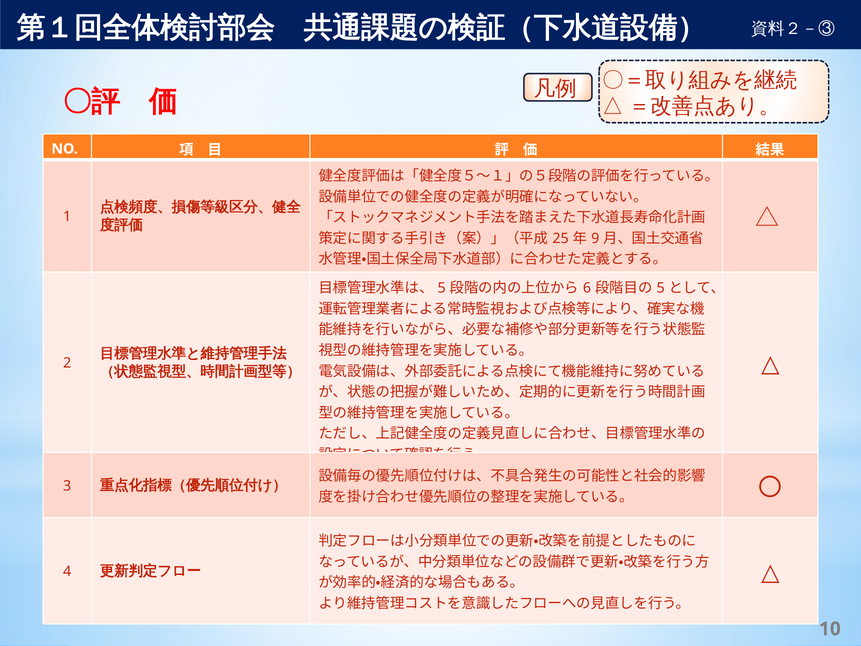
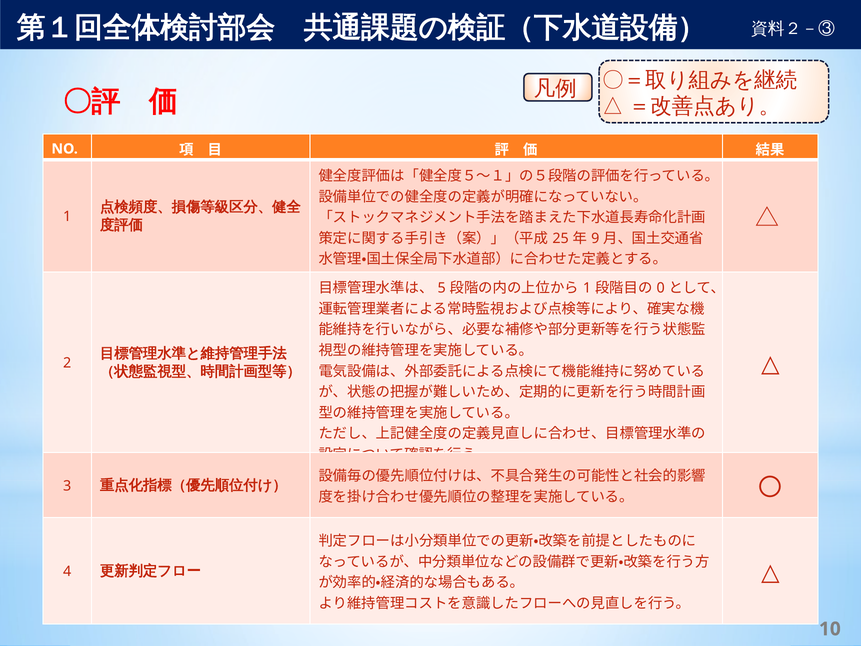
6: 6 -> 1 (587, 288)
5: 5 -> 0 (661, 288)
